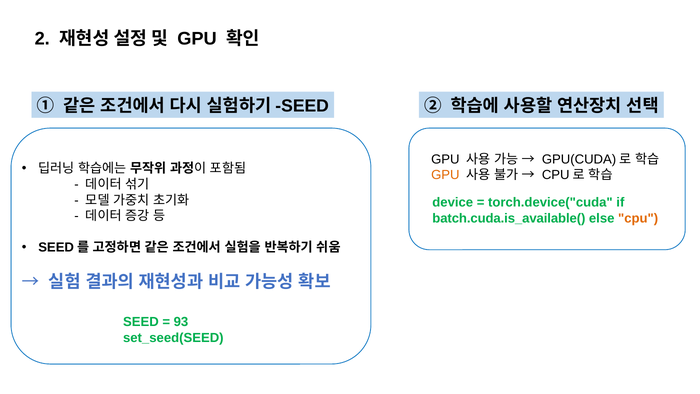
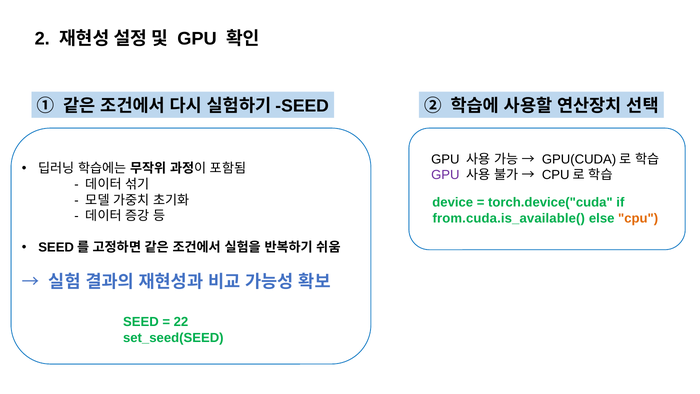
GPU colour: orange -> purple (445, 175)
batch.cuda.is_available(: batch.cuda.is_available( -> from.cuda.is_available( (509, 218)
93: 93 -> 22 (181, 322)
